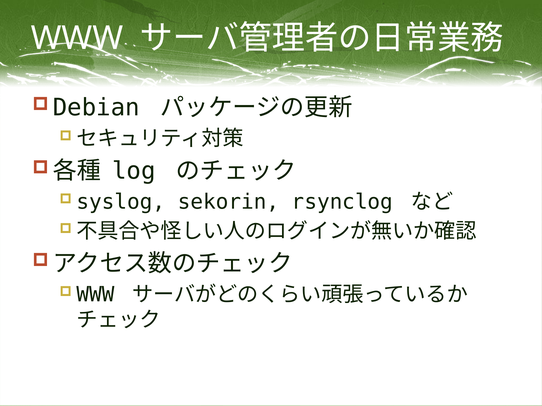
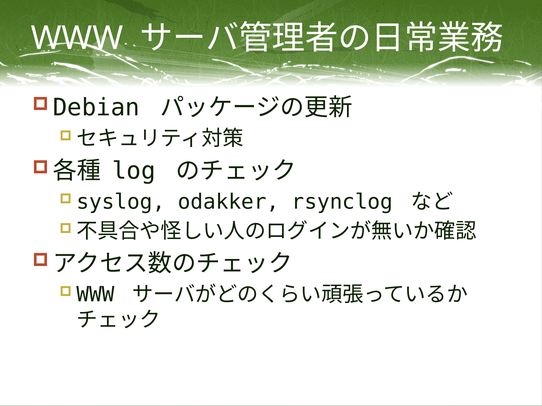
sekorin: sekorin -> odakker (228, 202)
